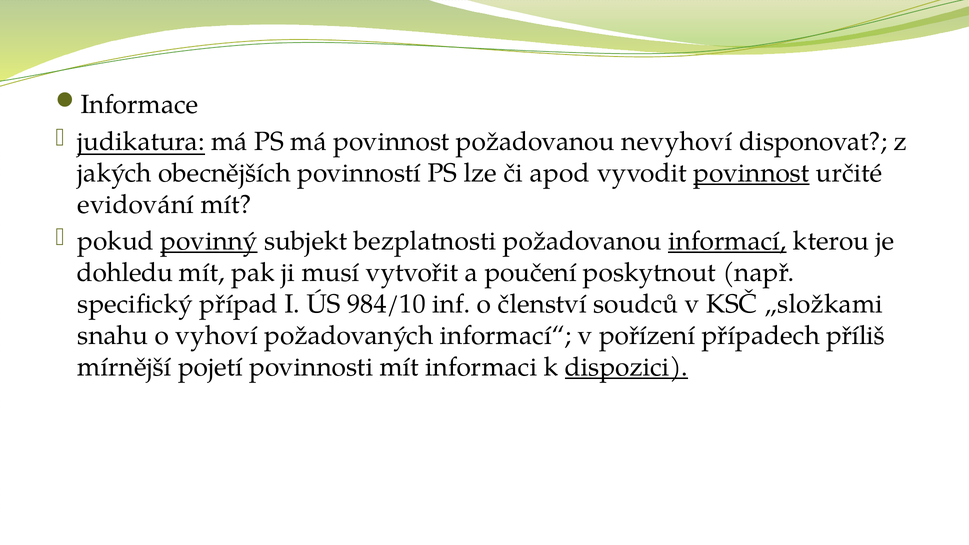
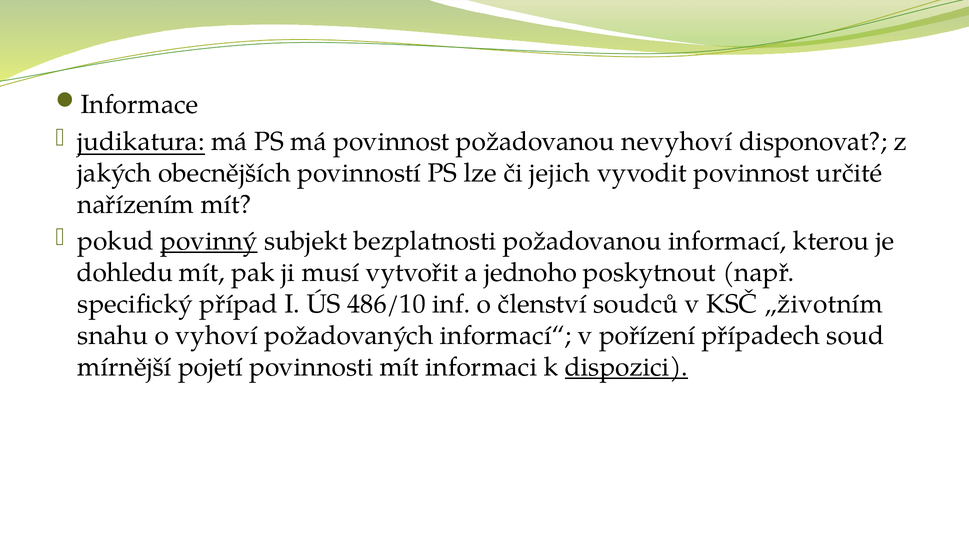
apod: apod -> jejich (560, 173)
povinnost underline: present -> none (751, 173)
evidování: evidování -> nařízením (136, 204)
informací underline: present -> none (727, 241)
poučení: poučení -> jednoho (531, 273)
984/10: 984/10 -> 486/10 (386, 304)
„složkami: „složkami -> „životním (823, 304)
příliš: příliš -> soud (855, 336)
